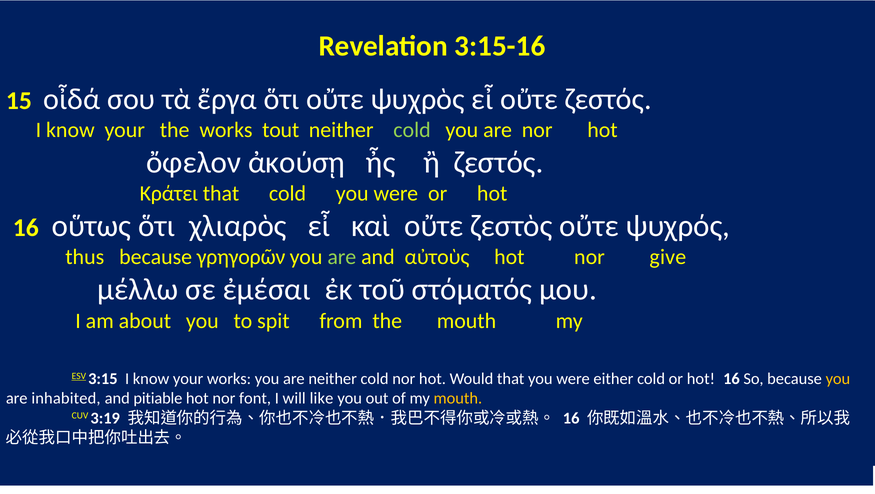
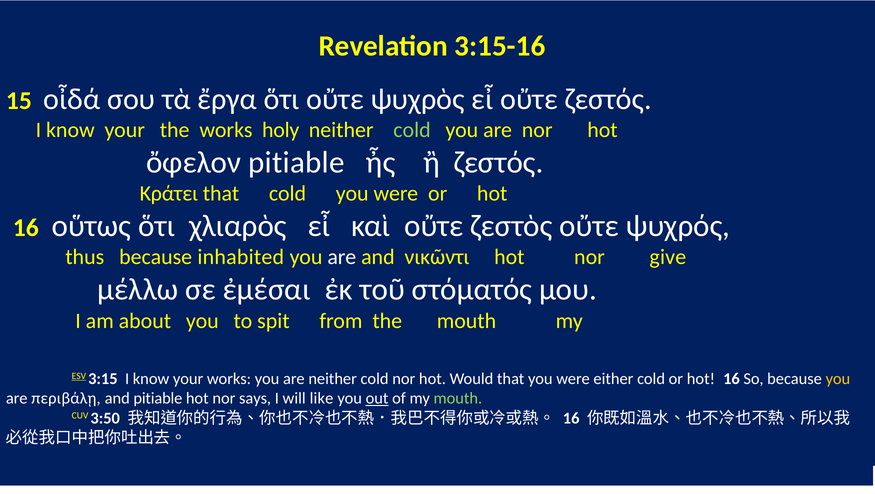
tout: tout -> holy (281, 130)
ἀκούσῃ: ἀκούσῃ -> pitiable (296, 162)
γρηγορῶν: γρηγορῶν -> inhabited (241, 257)
are colour: light green -> white (342, 257)
and αὐτοὺς: αὐτοὺς -> νικῶντι (437, 257)
inhabited: inhabited -> περιβάλῃ (66, 398)
nor font: font -> says (255, 398)
out underline: none -> present (377, 398)
mouth colour: yellow -> light green (458, 398)
3:19: 3:19 -> 3:50 (105, 418)
